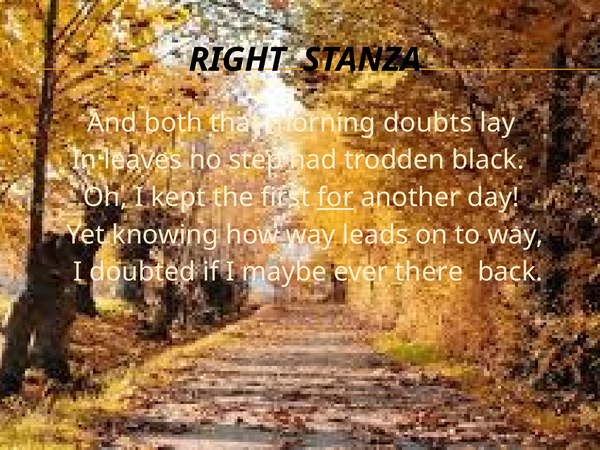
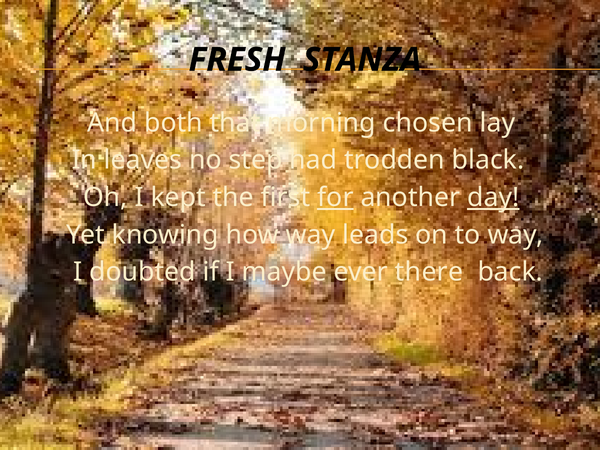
RIGHT: RIGHT -> FRESH (237, 60)
doubts: doubts -> chosen (428, 123)
day underline: none -> present (493, 197)
